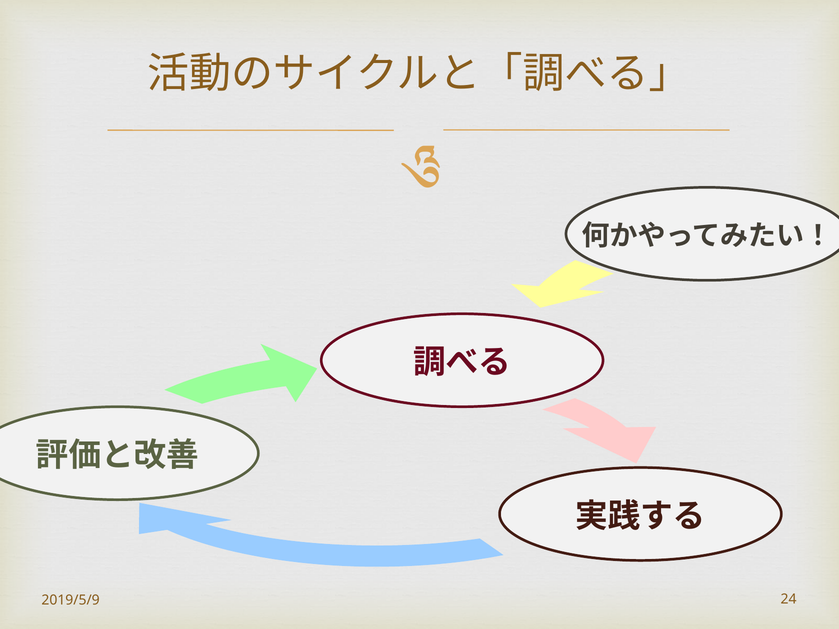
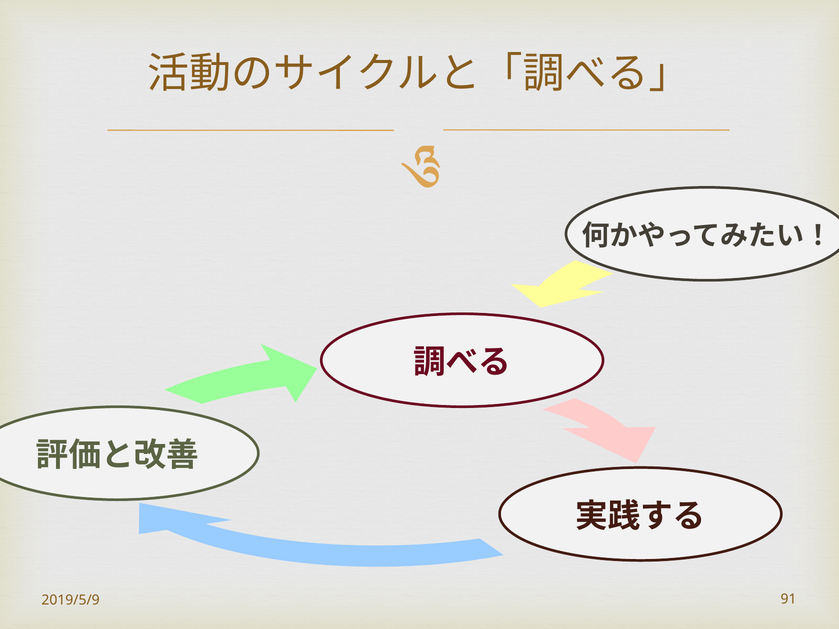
24: 24 -> 91 (789, 599)
